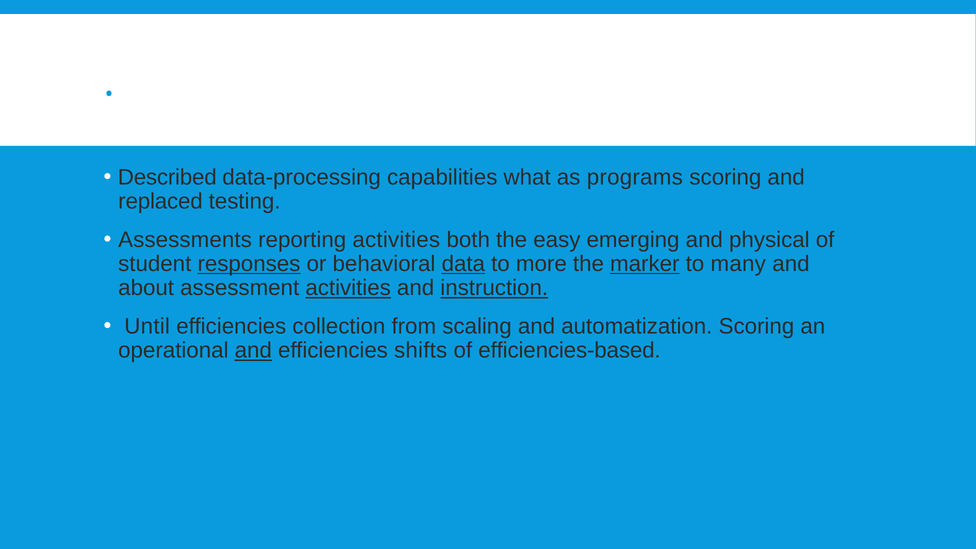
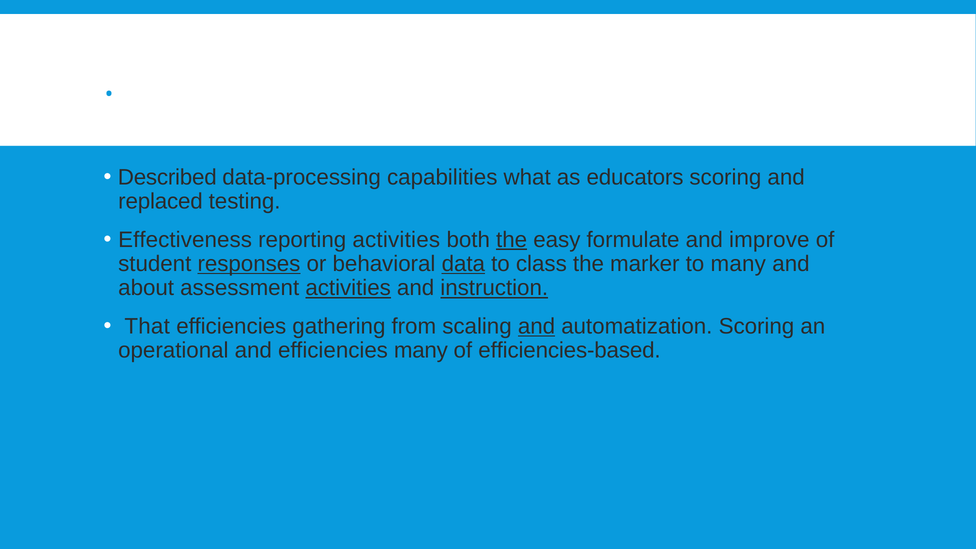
programs: programs -> educators (635, 177)
Assessments: Assessments -> Effectiveness (185, 240)
the underline: none -> present (512, 240)
emerging: emerging -> formulate (633, 240)
physical: physical -> improve (769, 240)
more: more -> class (541, 264)
marker underline: present -> none (645, 264)
Until: Until -> That (147, 326)
collection: collection -> gathering (339, 326)
and underline: none -> present (537, 326)
and underline: present -> none (253, 351)
efficiencies shifts: shifts -> many (421, 351)
